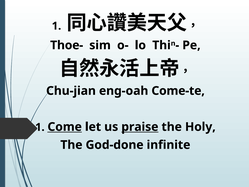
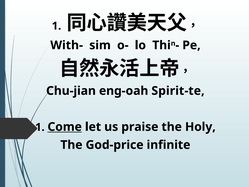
Thoe-: Thoe- -> With- (67, 45)
Come-te: Come-te -> Spirit-te (178, 91)
praise underline: present -> none (140, 127)
God-done: God-done -> God-price (115, 145)
